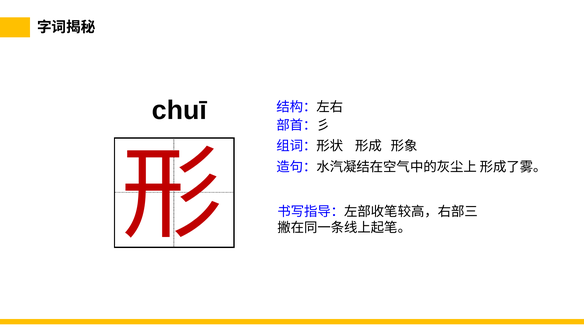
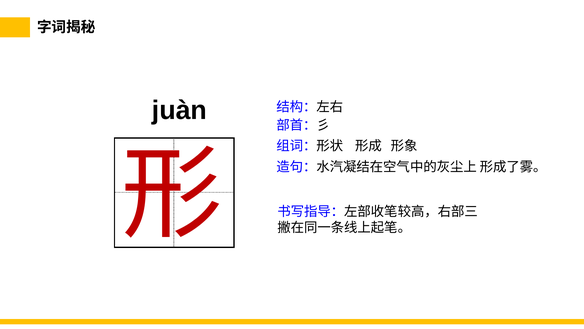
chuī: chuī -> juàn (179, 110)
